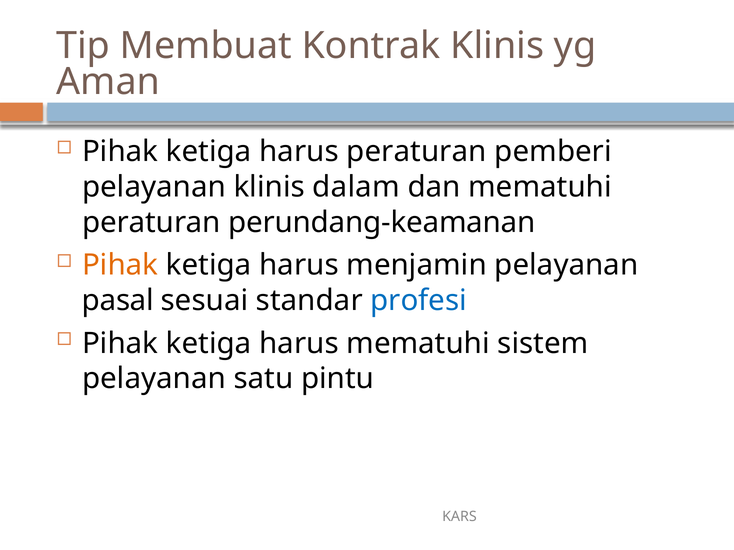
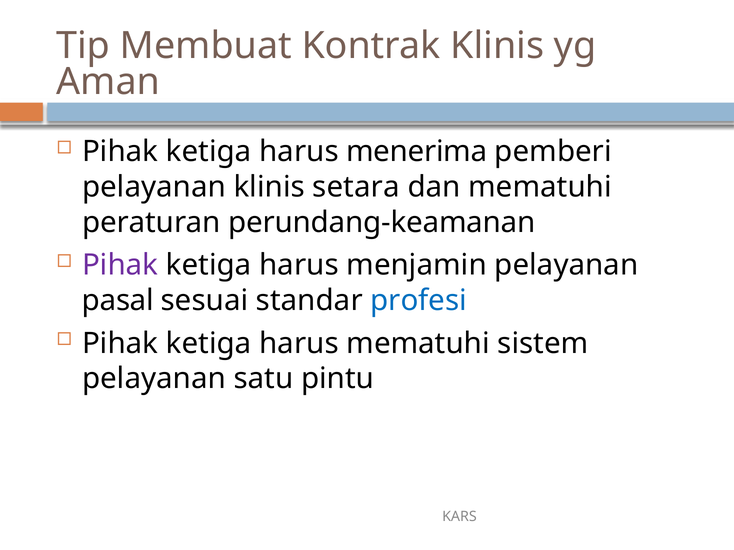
harus peraturan: peraturan -> menerima (417, 152)
dalam: dalam -> setara (356, 187)
Pihak colour: orange -> purple (120, 265)
